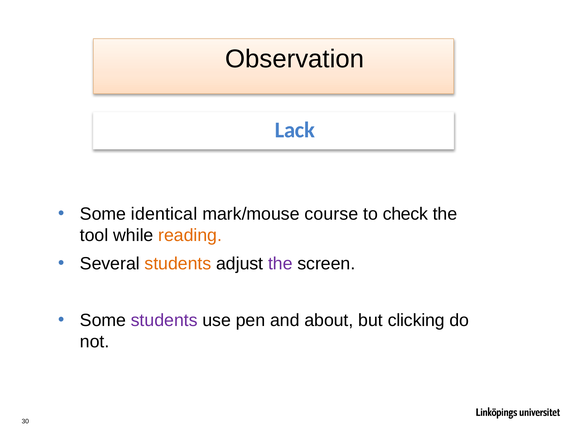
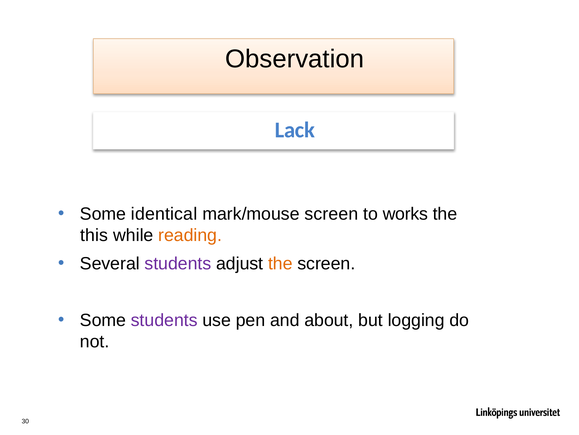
mark/mouse course: course -> screen (331, 214)
check: check -> works (405, 214)
tool: tool -> this (94, 235)
students colour: orange -> purple (178, 263)
the colour: purple -> orange (280, 263)
clicking: clicking -> logging (416, 320)
